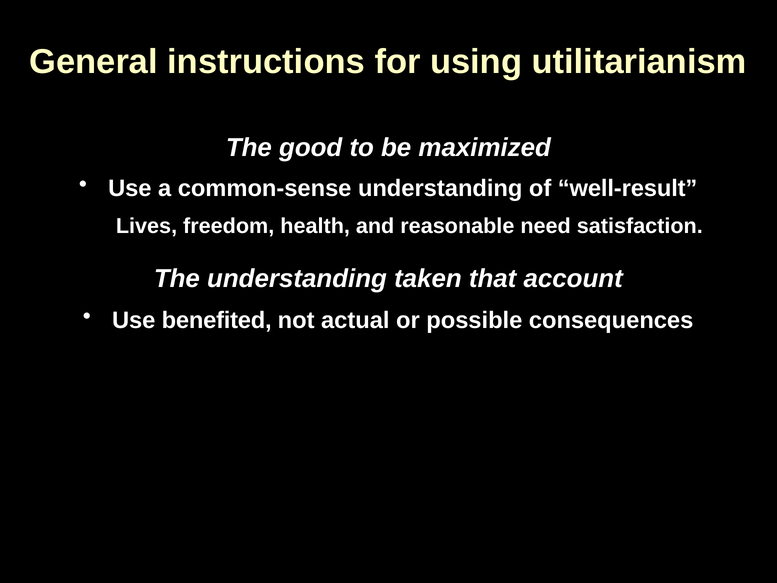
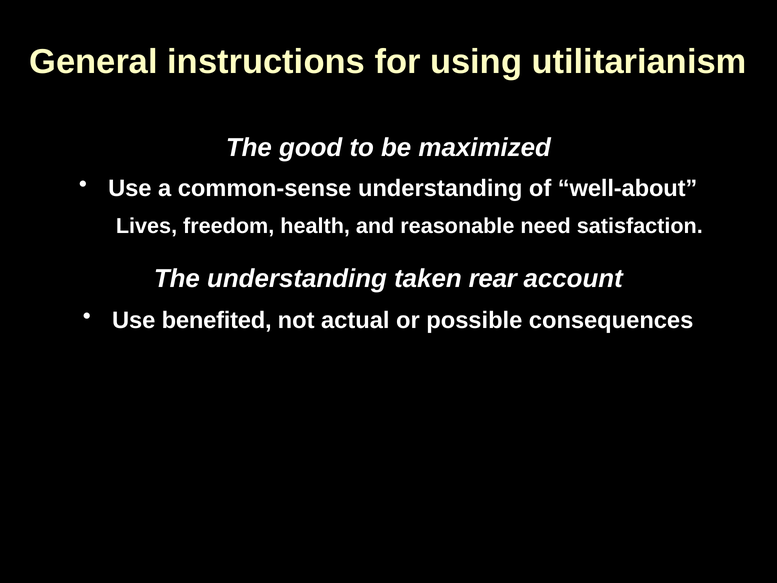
well-result: well-result -> well-about (628, 188)
that: that -> rear (493, 279)
